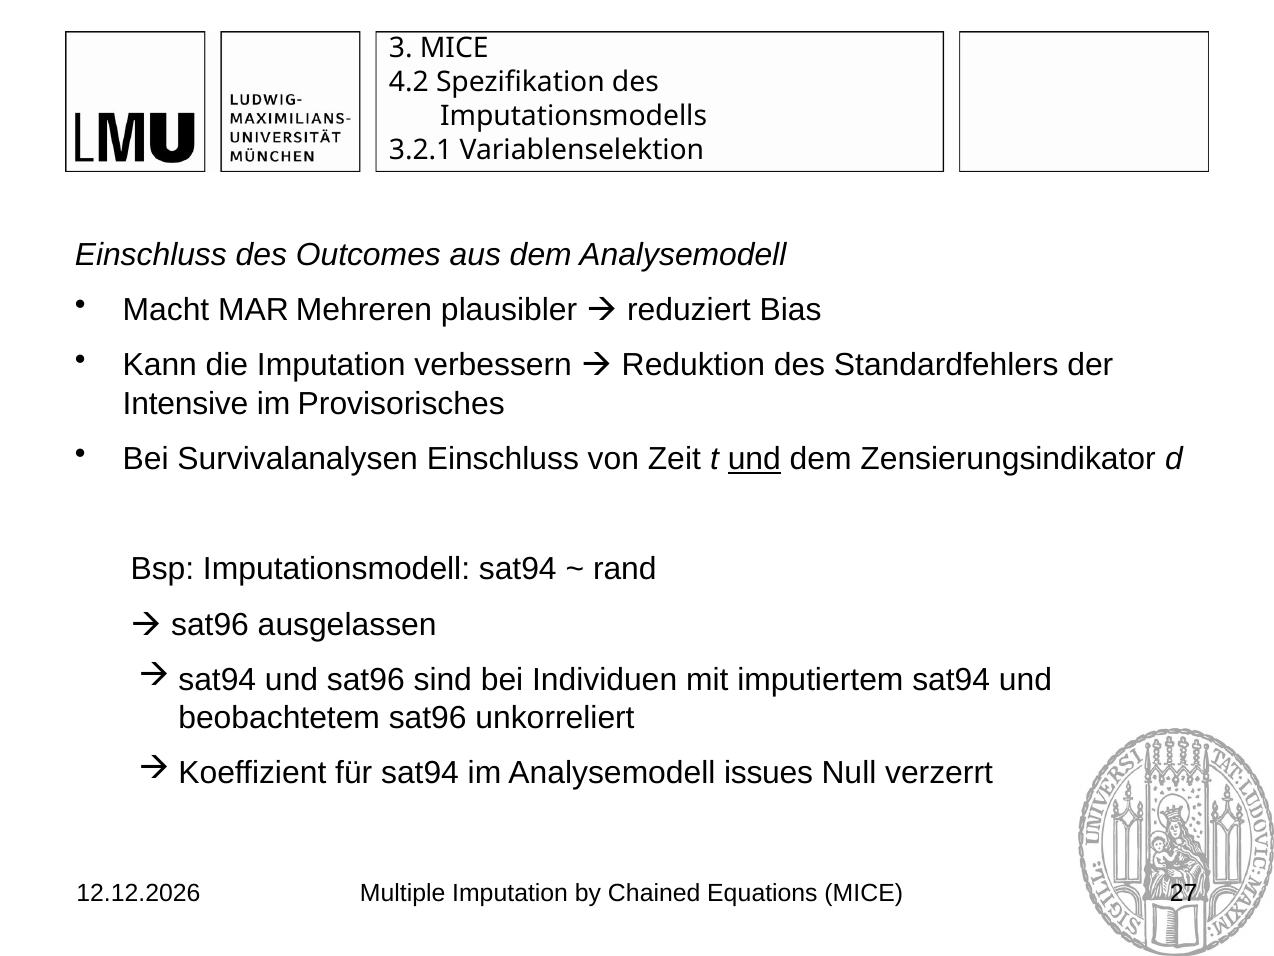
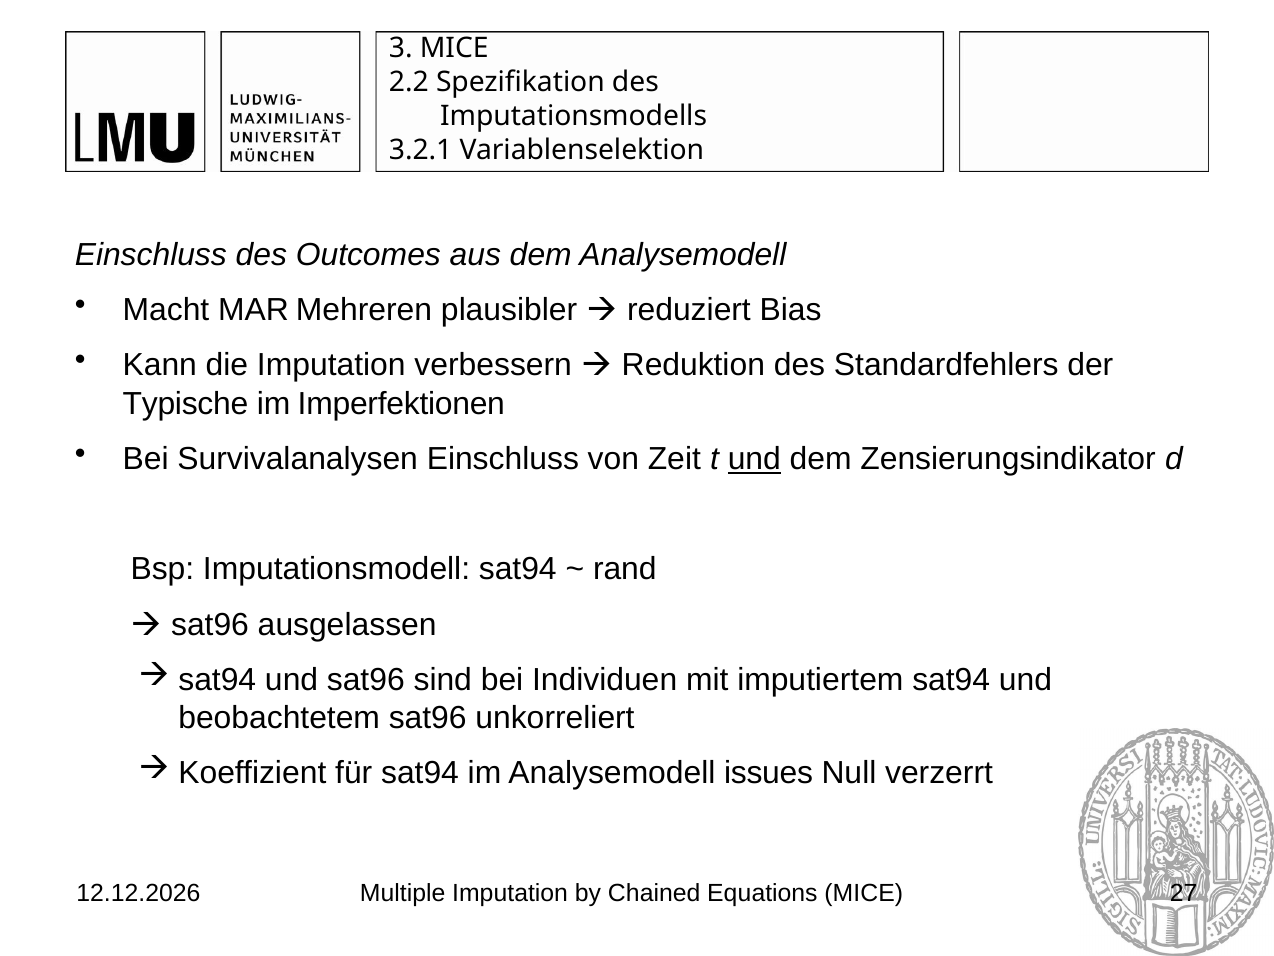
4.2: 4.2 -> 2.2 (409, 82)
Intensive: Intensive -> Typische (186, 403)
Provisorisches: Provisorisches -> Imperfektionen (401, 403)
